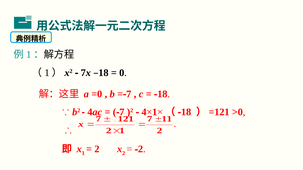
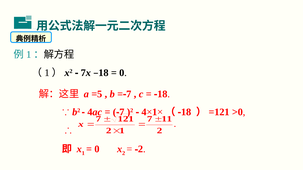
=0: =0 -> =5 (97, 94)
2: 2 -> 0 (97, 150)
